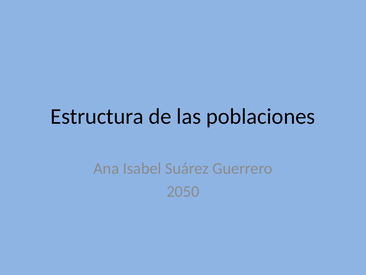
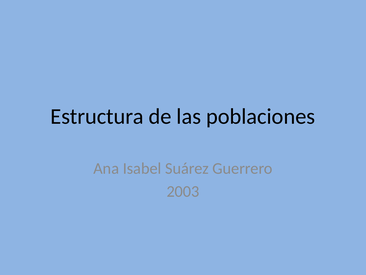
2050: 2050 -> 2003 (183, 191)
